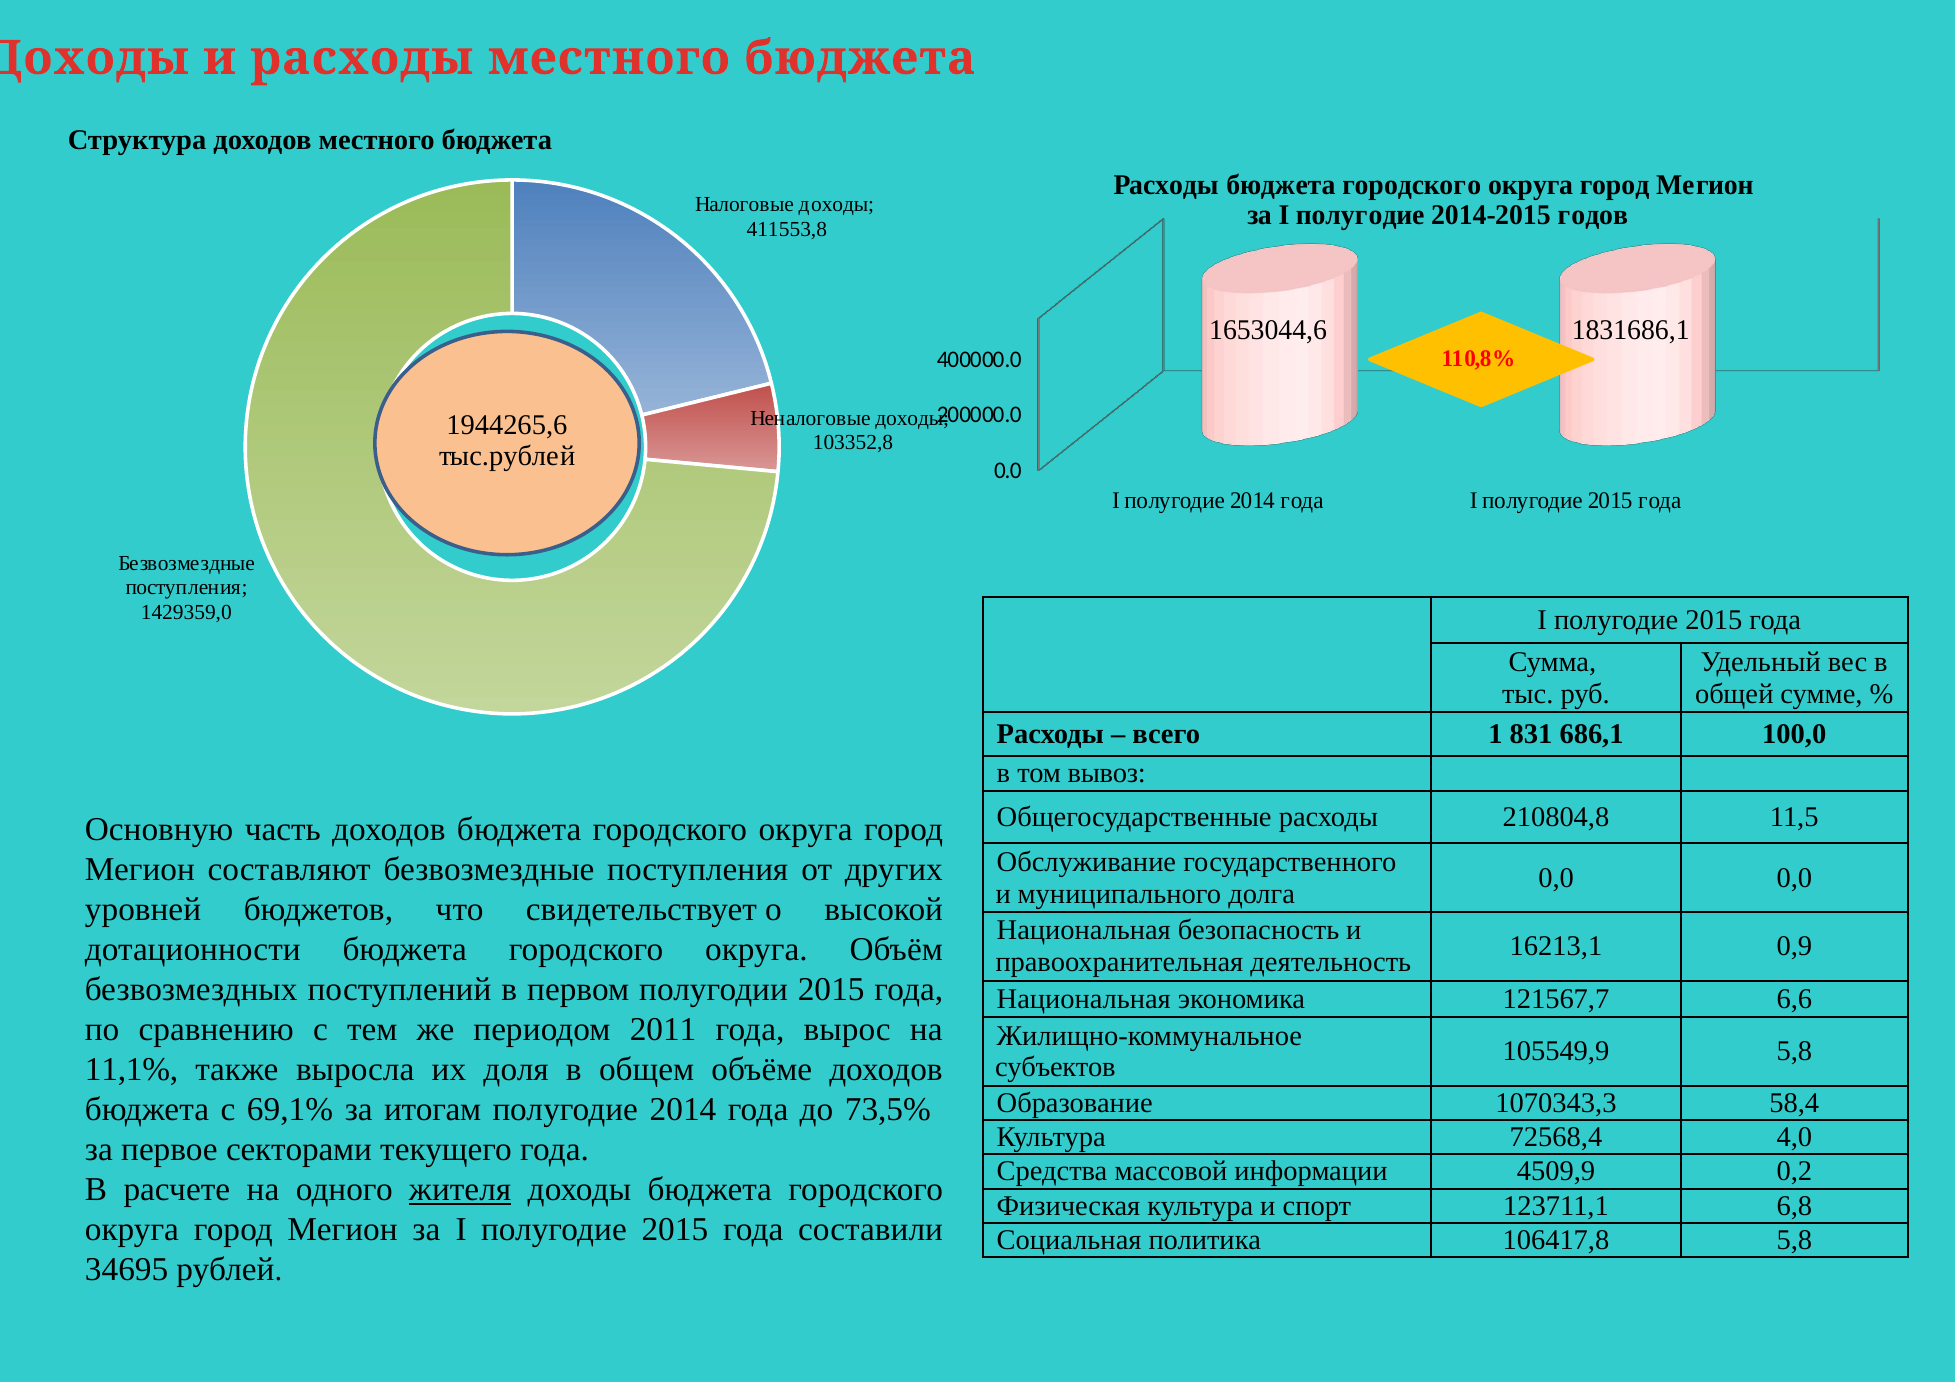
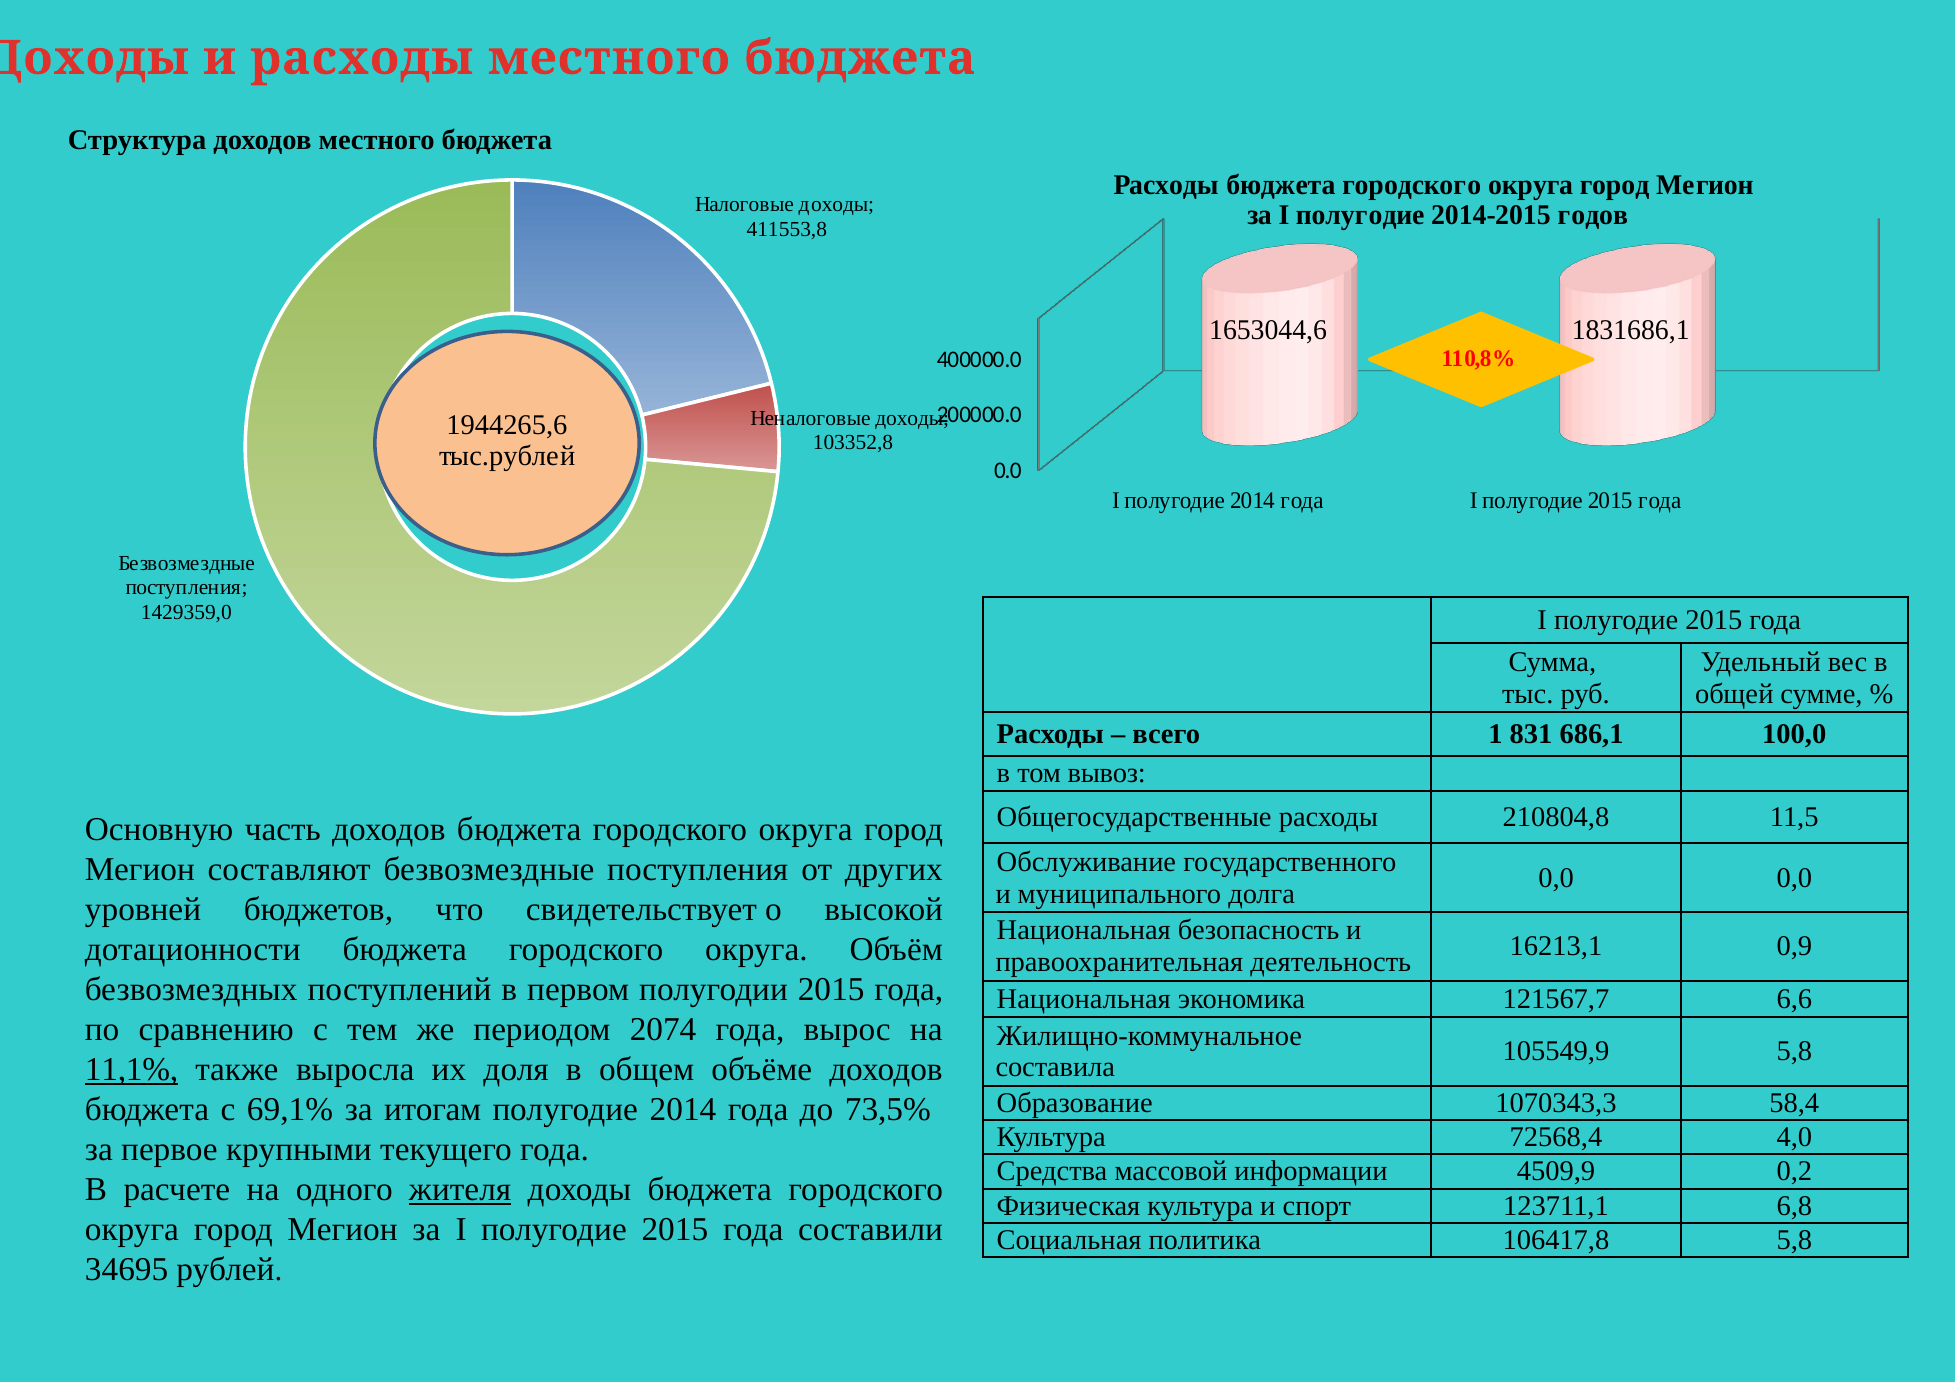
2011: 2011 -> 2074 (663, 1029)
11,1% underline: none -> present (132, 1069)
субъектов: субъектов -> составила (1055, 1067)
секторами: секторами -> крупными (299, 1149)
